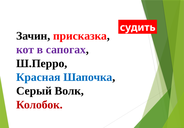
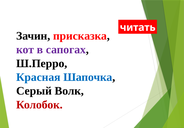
судить: судить -> читать (138, 28)
